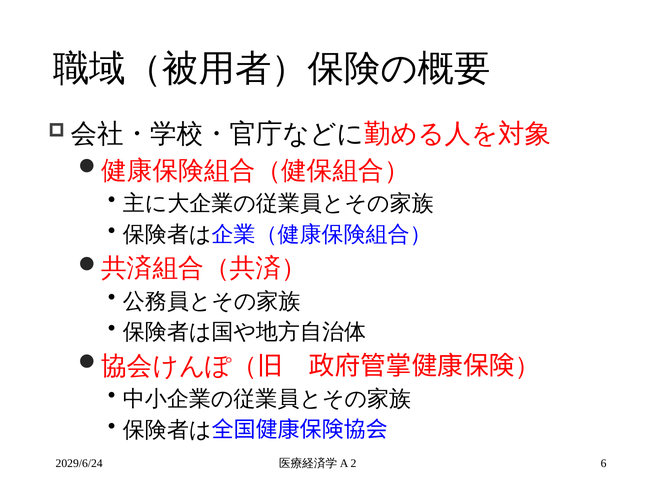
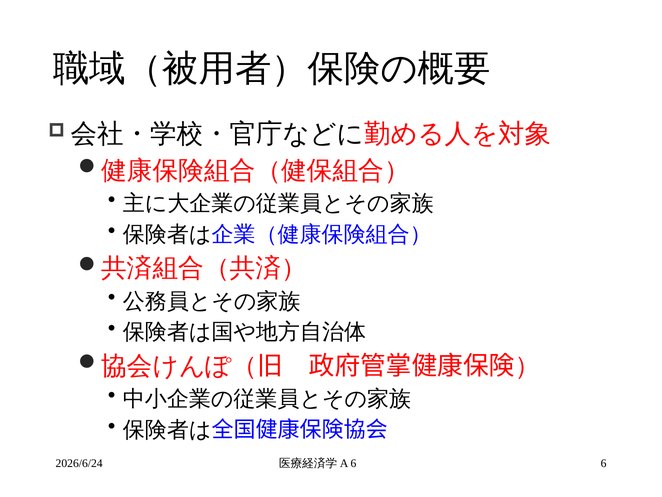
2029/6/24: 2029/6/24 -> 2026/6/24 (79, 463)
2: 2 -> 6 (354, 463)
